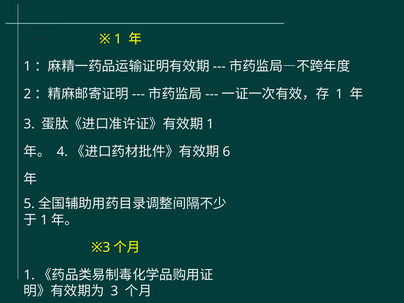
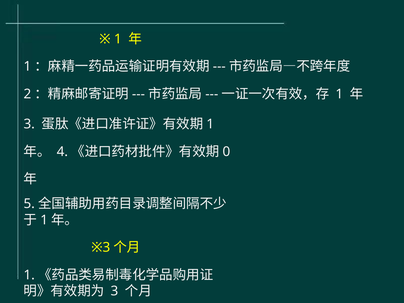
6: 6 -> 0 (226, 152)
